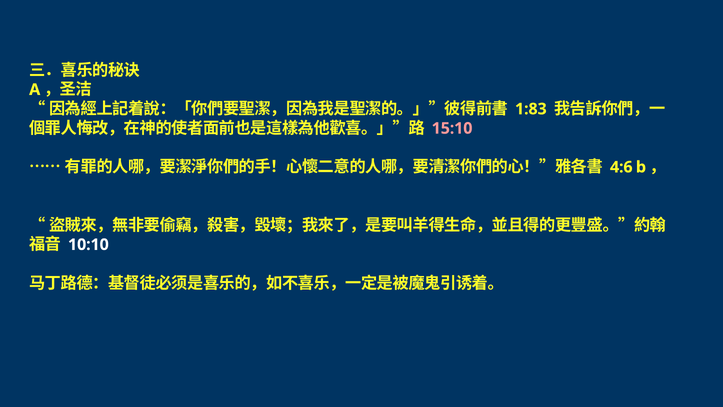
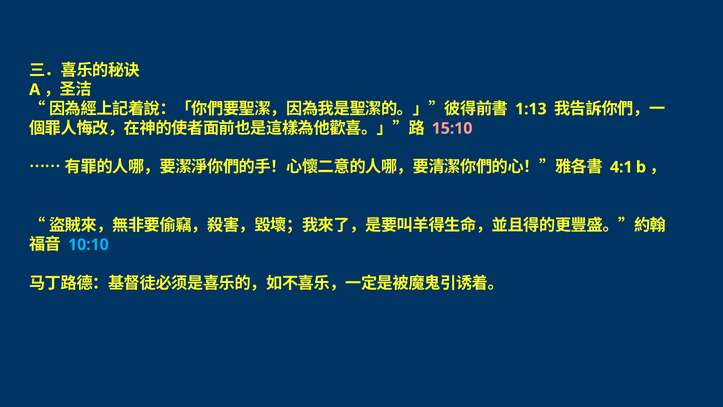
1:83: 1:83 -> 1:13 (531, 109)
4:6: 4:6 -> 4:1 (621, 167)
10:10 colour: white -> light blue (88, 244)
